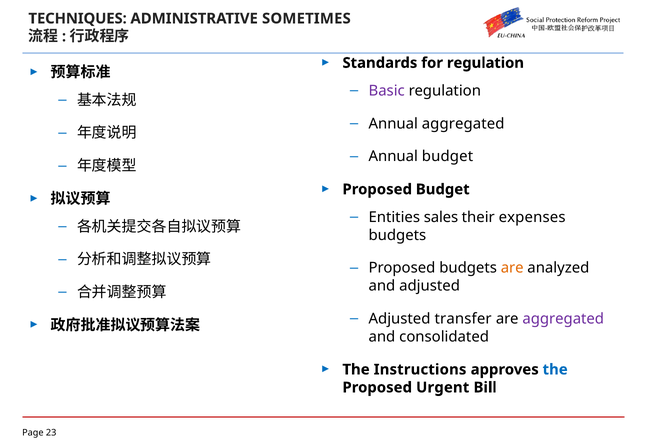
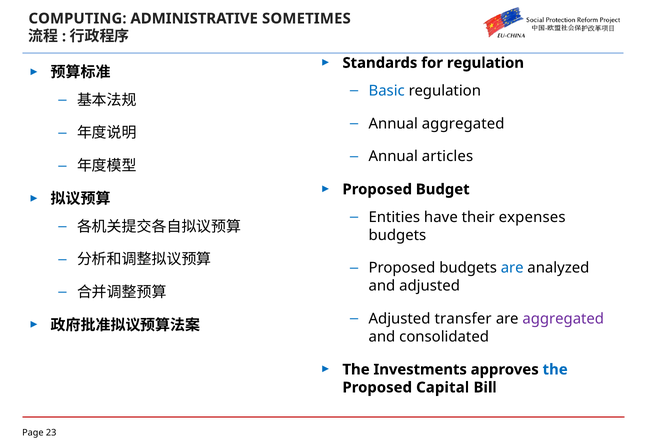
TECHNIQUES: TECHNIQUES -> COMPUTING (78, 19)
Basic colour: purple -> blue (387, 91)
Annual budget: budget -> articles (448, 156)
sales: sales -> have (441, 217)
are colour: orange -> blue (512, 268)
Instructions: Instructions -> Investments (420, 369)
Urgent: Urgent -> Capital (443, 387)
